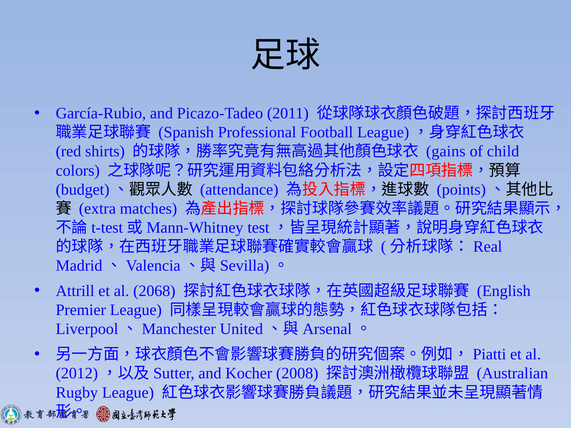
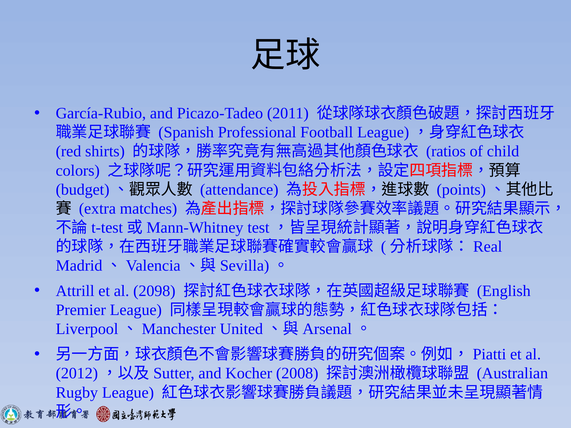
gains: gains -> ratios (446, 151)
2068: 2068 -> 2098 (154, 291)
